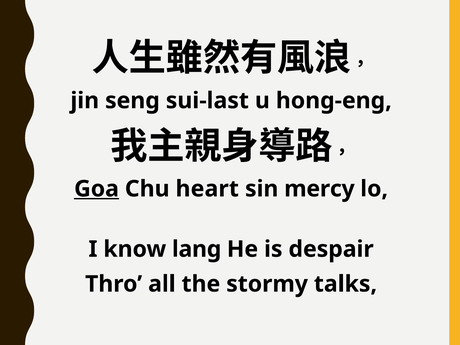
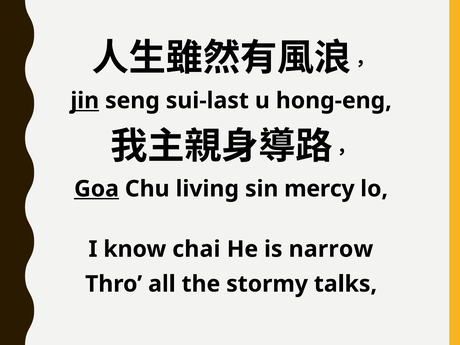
jin underline: none -> present (85, 101)
heart: heart -> living (207, 189)
lang: lang -> chai (196, 249)
despair: despair -> narrow (331, 249)
